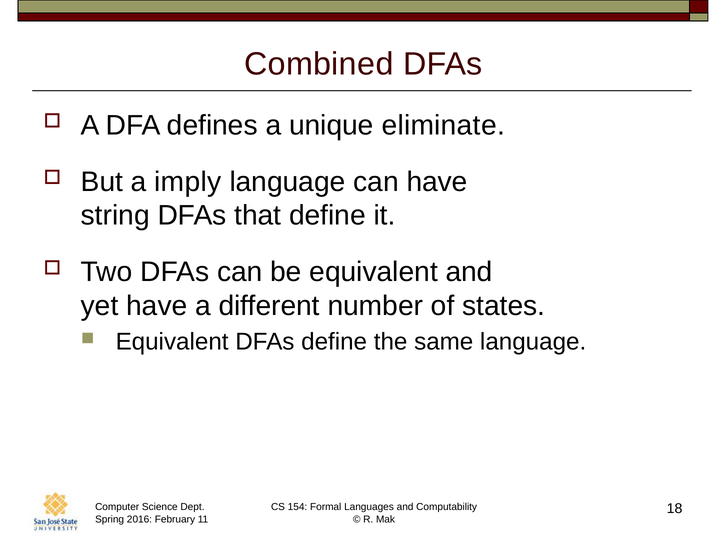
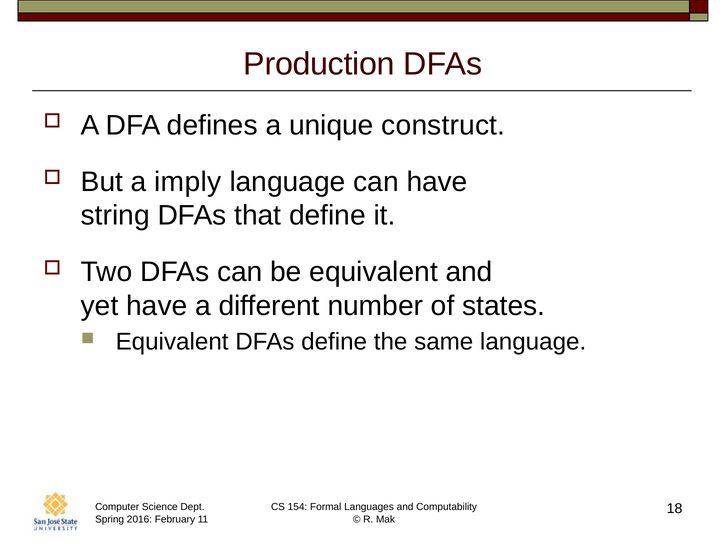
Combined: Combined -> Production (319, 64)
eliminate: eliminate -> construct (443, 125)
